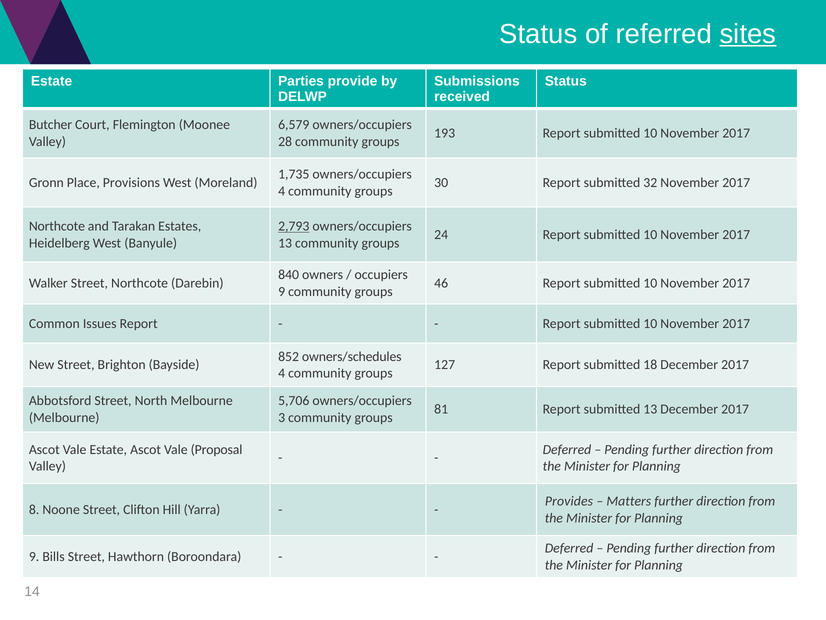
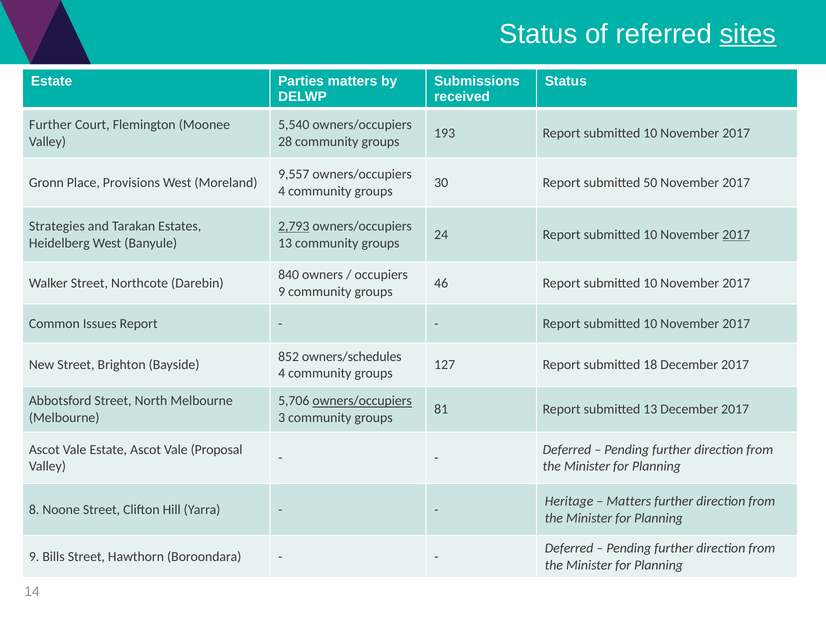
Parties provide: provide -> matters (353, 81)
Butcher: Butcher -> Further (50, 125)
6,579: 6,579 -> 5,540 (294, 125)
1,735: 1,735 -> 9,557 (294, 174)
32: 32 -> 50 (650, 183)
Northcote: Northcote -> Strategies (57, 226)
2017 underline: none -> present (736, 235)
owners/occupiers underline: none -> present (362, 401)
Provides: Provides -> Heritage (569, 501)
